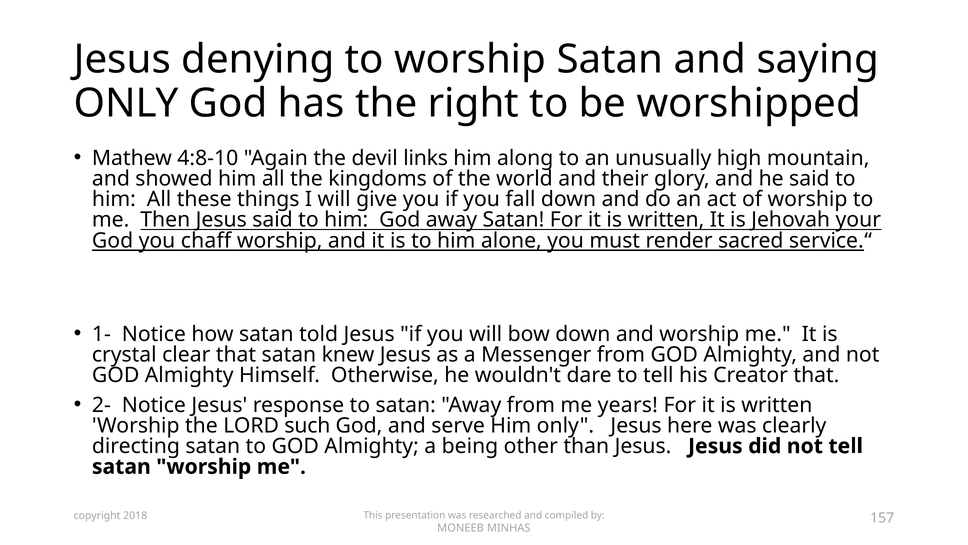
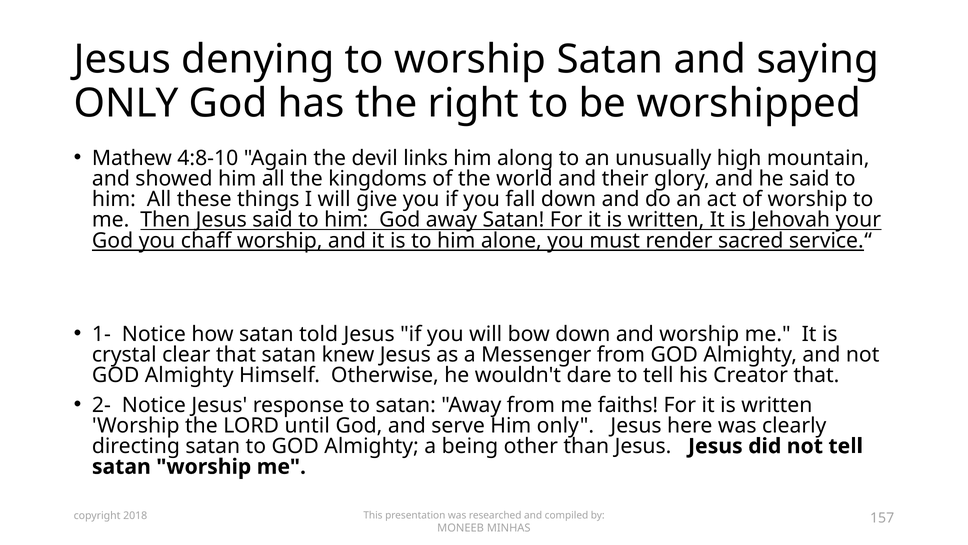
years: years -> faiths (628, 405)
such: such -> until (307, 425)
